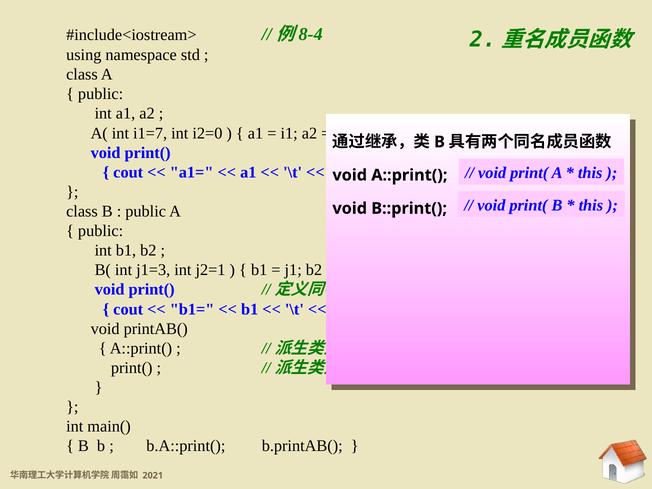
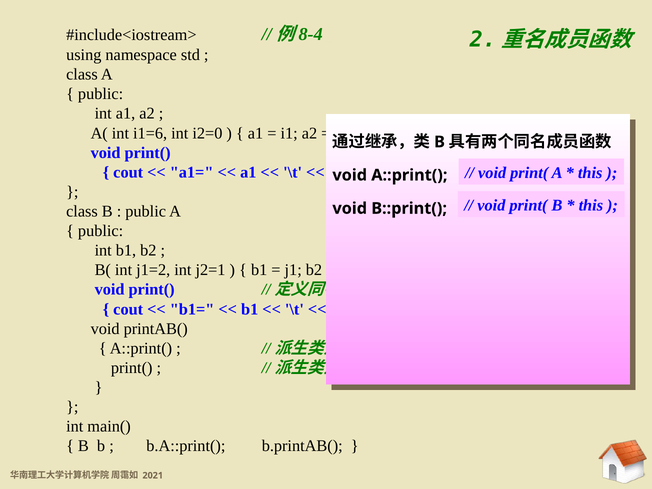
i1=7: i1=7 -> i1=6 (150, 133)
j1=3: j1=3 -> j1=2 (153, 270)
